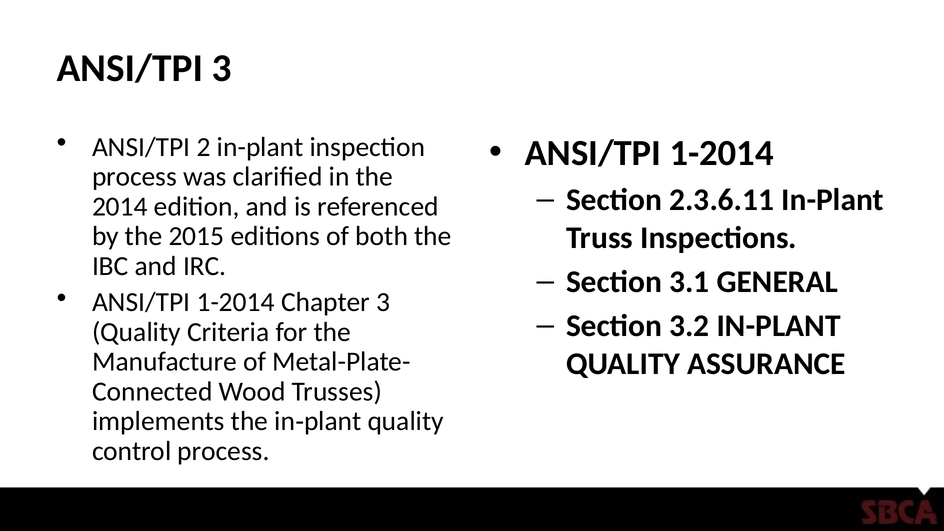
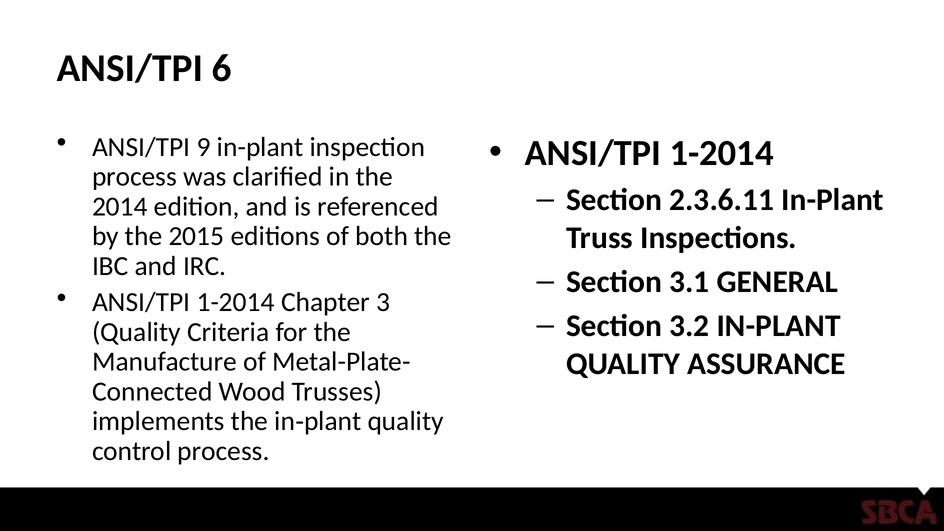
ANSI/TPI 3: 3 -> 6 (222, 68)
2: 2 -> 9 (204, 147)
